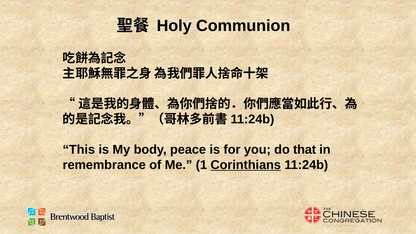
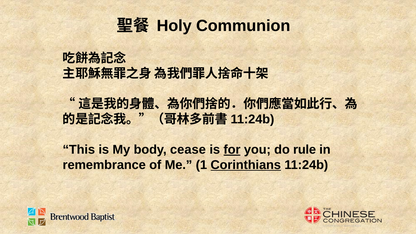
peace: peace -> cease (188, 150)
for underline: none -> present (232, 150)
that: that -> rule (305, 150)
